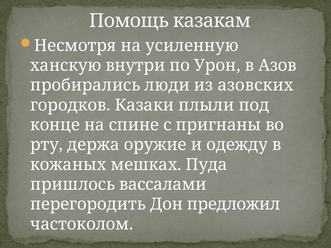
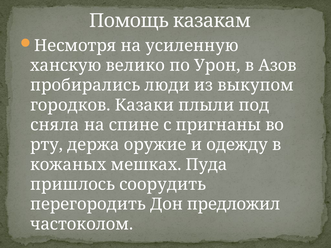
внутри: внутри -> велико (135, 65)
азовских: азовских -> выкупом (256, 85)
конце: конце -> сняла (55, 125)
вассалами: вассалами -> соорудить (163, 185)
